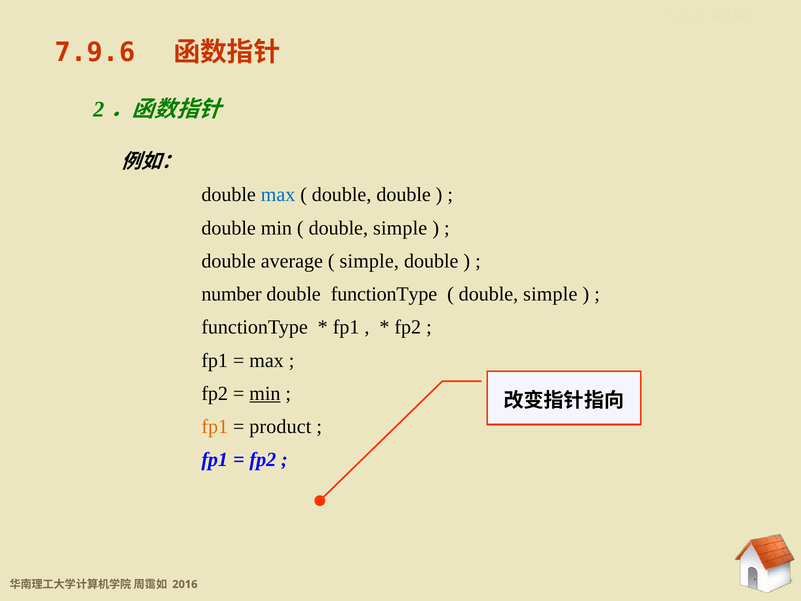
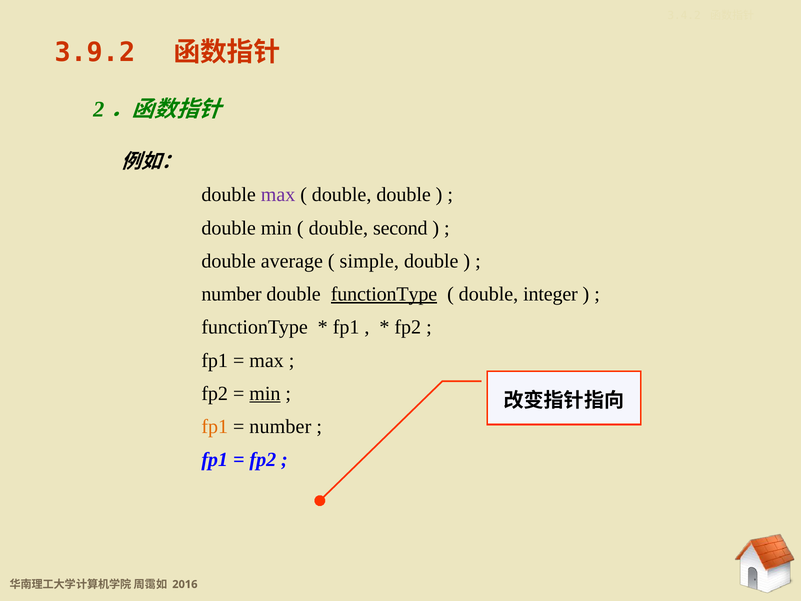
7.9.6: 7.9.6 -> 3.9.2 (95, 52)
max colour: blue -> purple (278, 195)
simple: simple -> second (400, 228)
functionType underline: none -> present (384, 294)
simple: simple -> integer (550, 294)
product: product -> number (280, 426)
